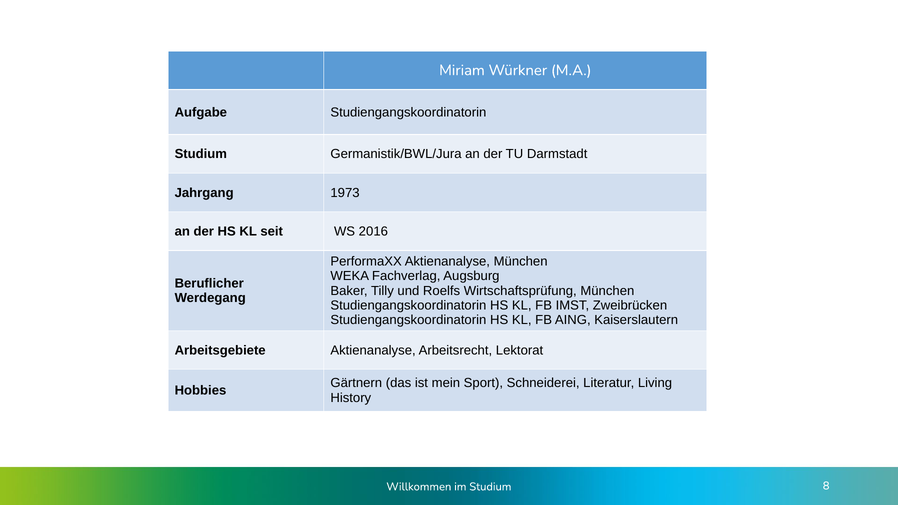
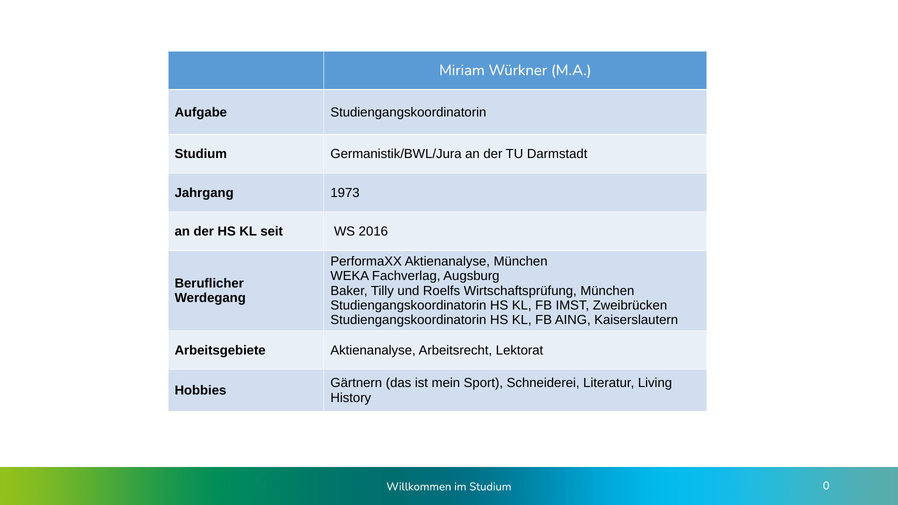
8: 8 -> 0 (826, 486)
